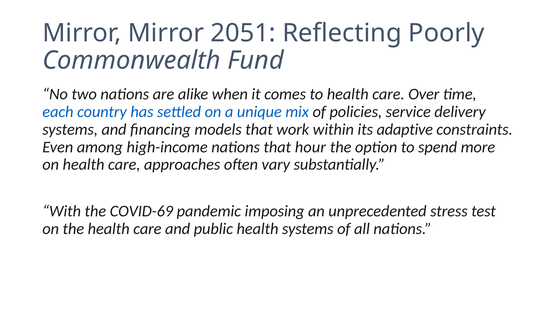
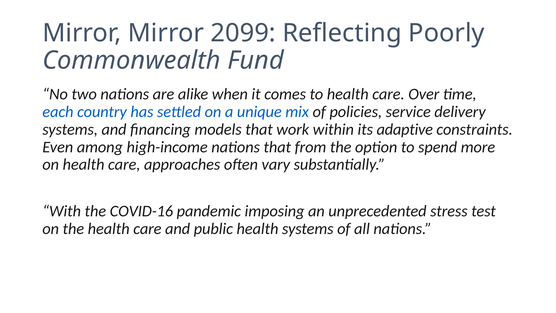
2051: 2051 -> 2099 (243, 33)
hour: hour -> from (311, 147)
COVID-69: COVID-69 -> COVID-16 (141, 211)
